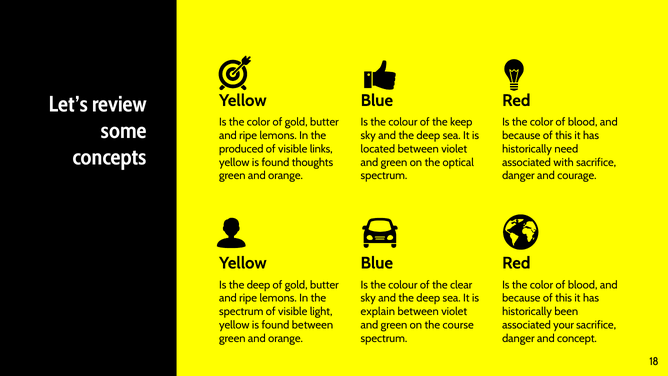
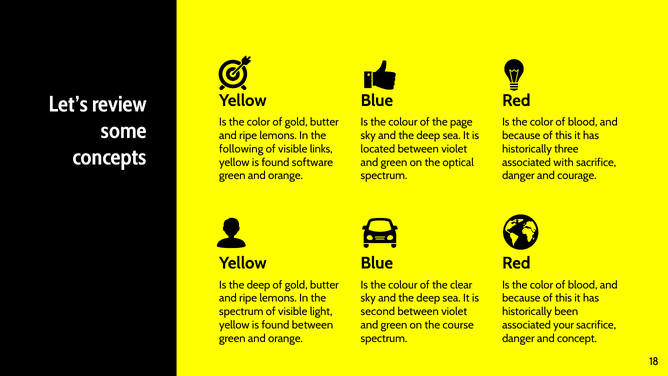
keep: keep -> page (461, 122)
produced: produced -> following (241, 149)
need: need -> three (566, 149)
thoughts: thoughts -> software (312, 162)
explain: explain -> second (378, 311)
